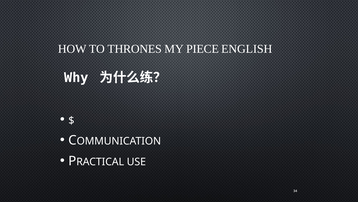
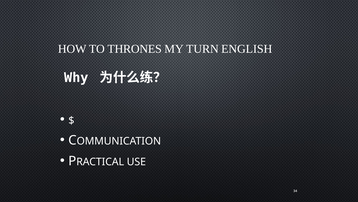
PIECE: PIECE -> TURN (202, 49)
